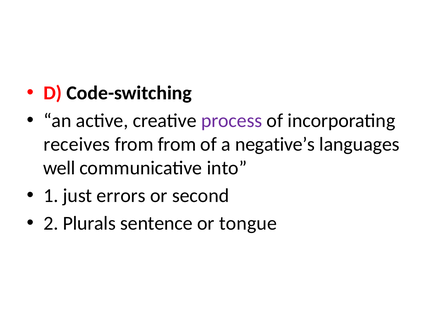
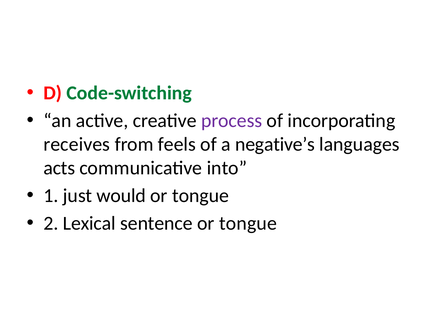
Code-switching colour: black -> green (129, 93)
from from: from -> feels (177, 145)
well: well -> acts (59, 169)
errors: errors -> would (121, 196)
second: second -> tongue (201, 196)
Plurals: Plurals -> Lexical (89, 224)
